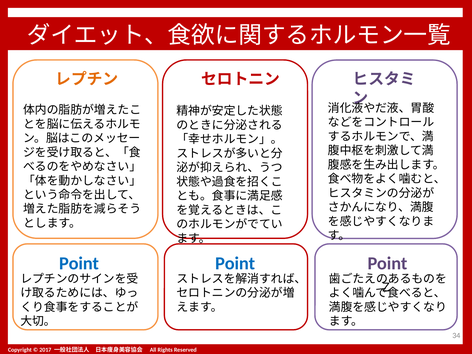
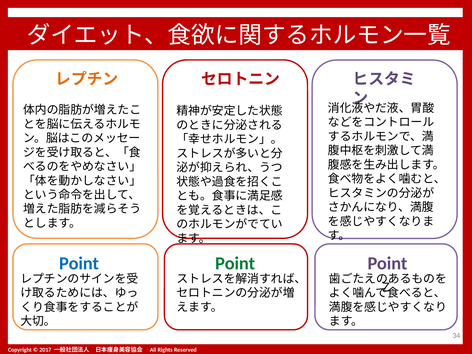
Point colour: blue -> green (235, 264)
